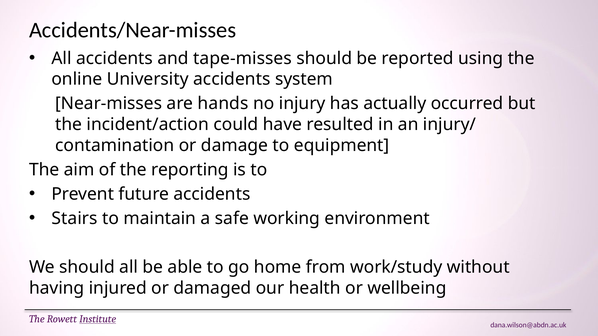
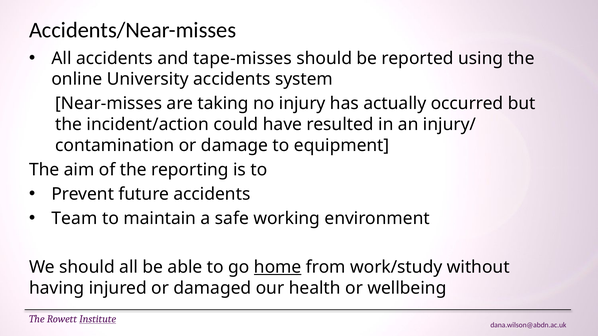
hands: hands -> taking (223, 104)
Stairs: Stairs -> Team (74, 219)
home underline: none -> present (278, 267)
